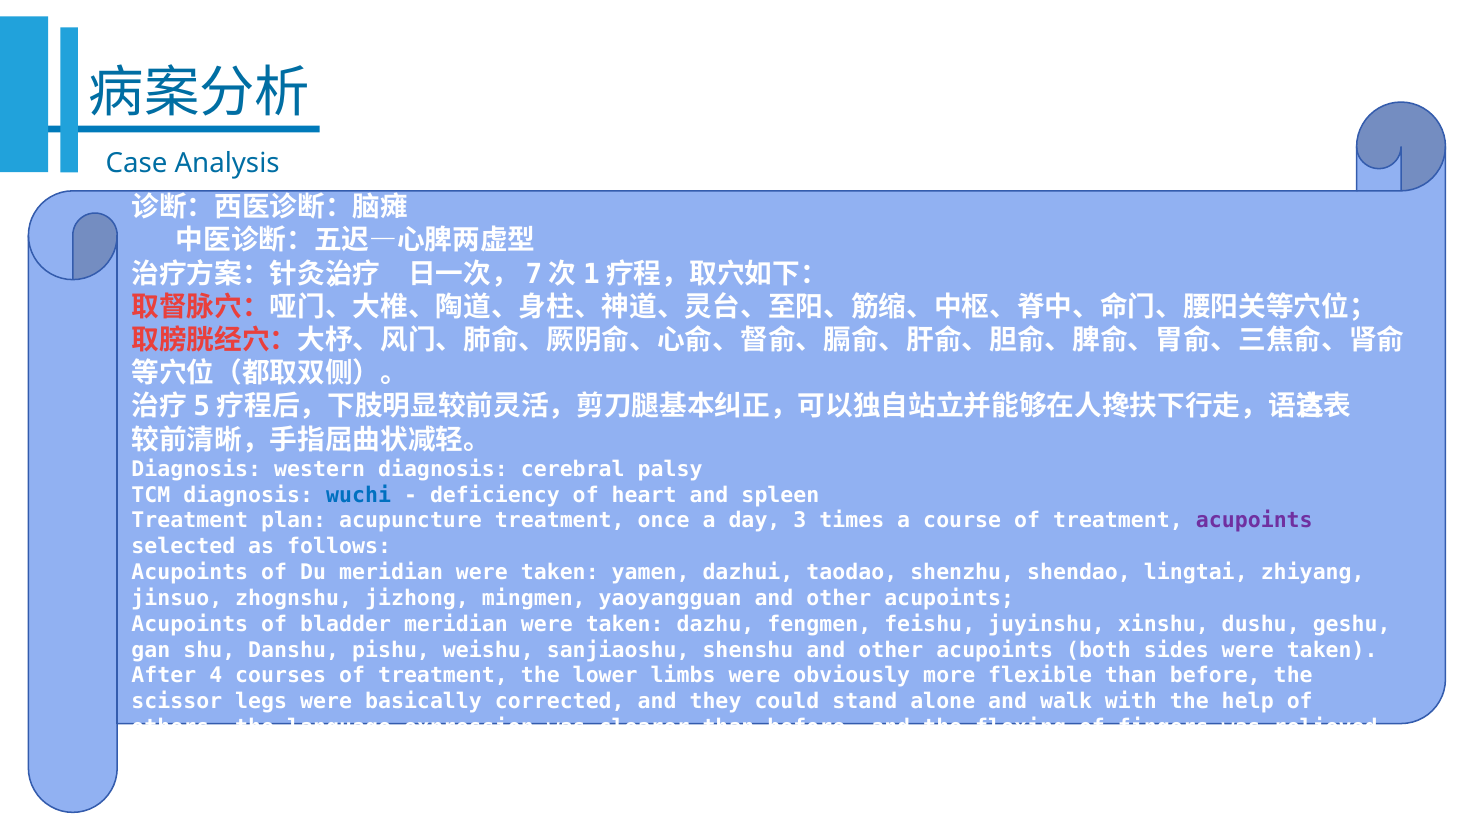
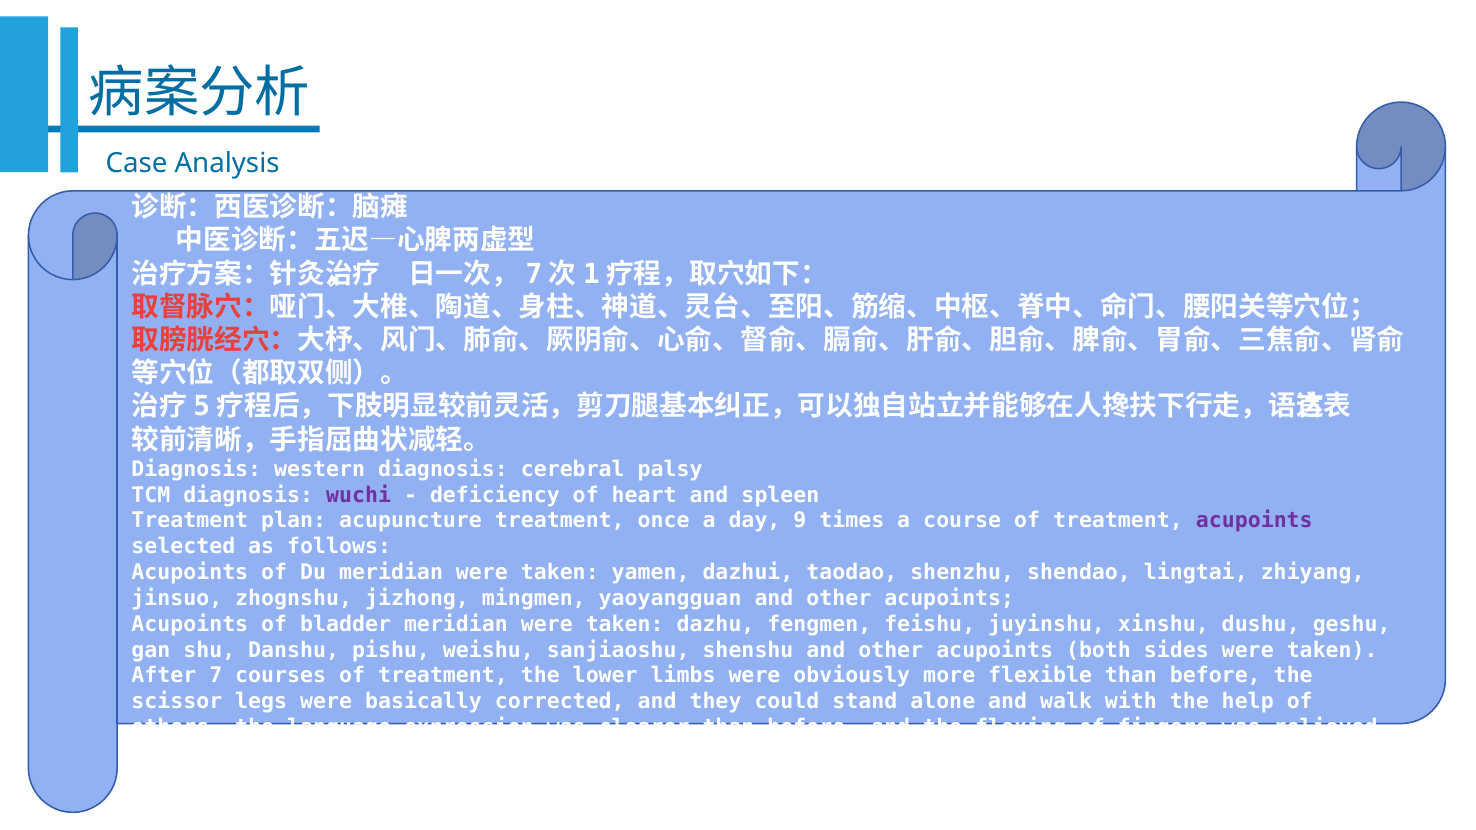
wuchi colour: blue -> purple (359, 495)
3: 3 -> 9 (800, 521)
4: 4 -> 7 (216, 676)
